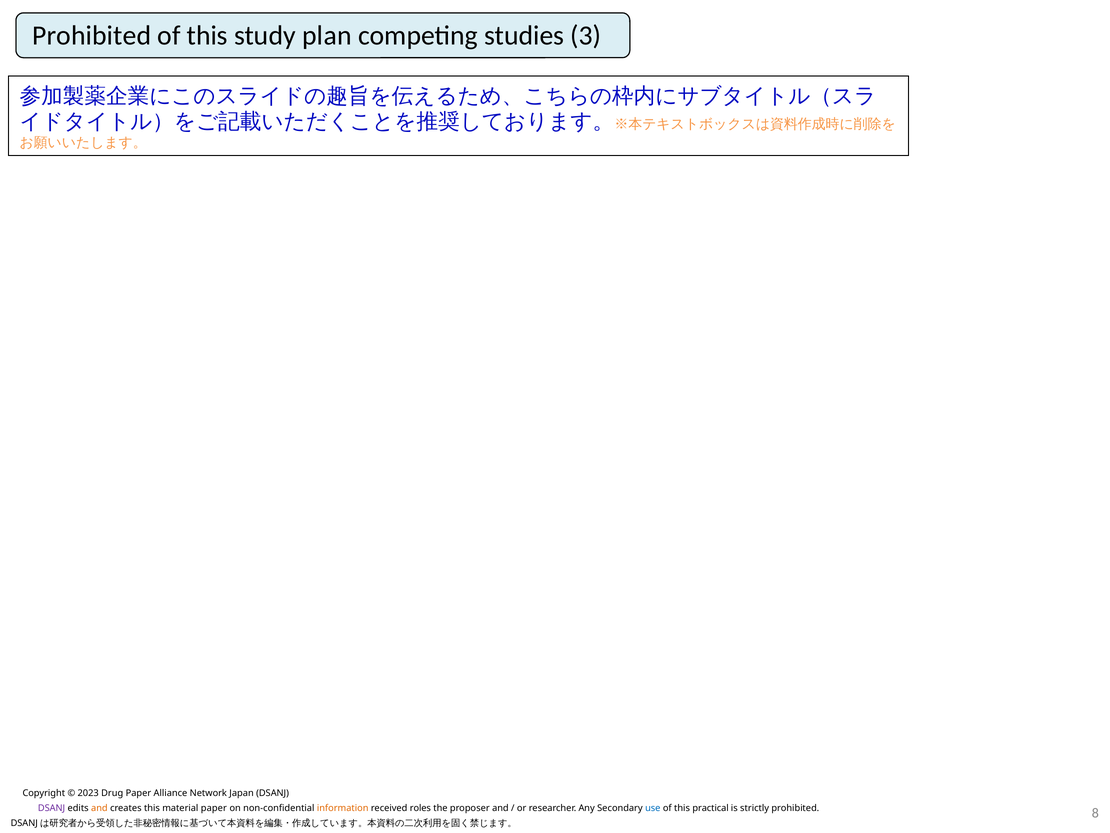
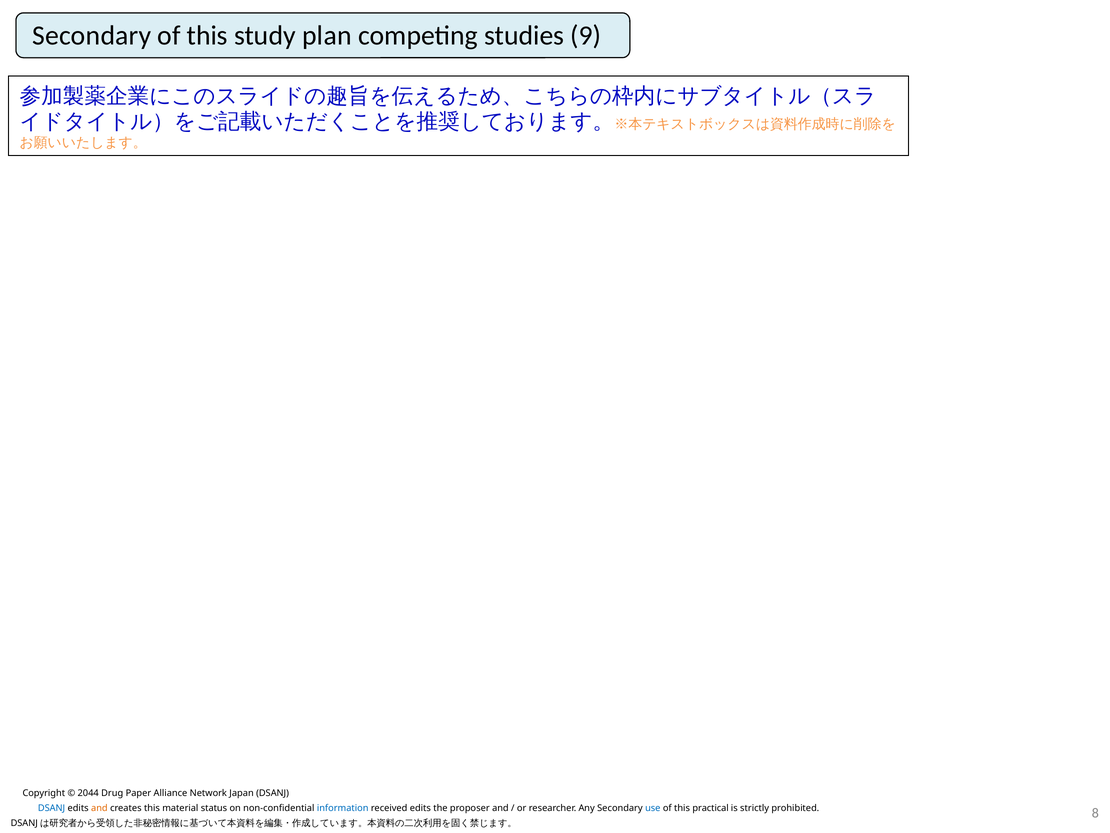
Prohibited: Prohibited -> Secondary (92, 36)
3: 3 -> 9 (586, 36)
2023: 2023 -> 2044 (88, 793)
DSANJ colour: purple -> blue (52, 808)
material paper: paper -> status (214, 808)
information colour: orange -> blue (343, 808)
received roles: roles -> edits (420, 808)
